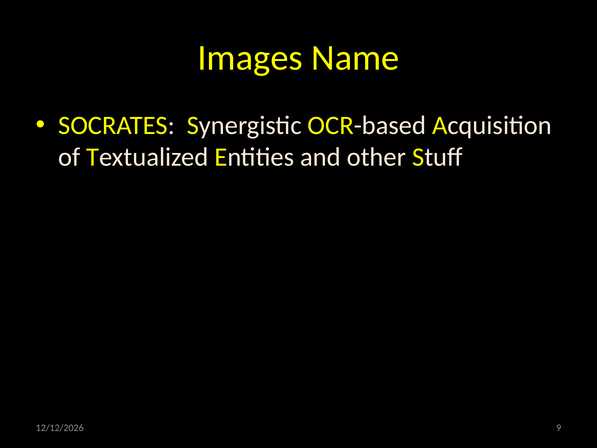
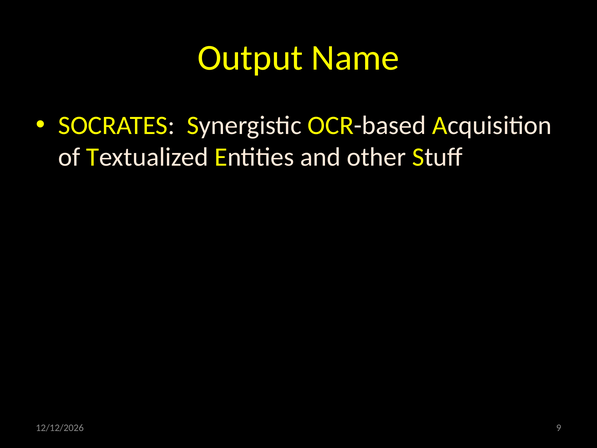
Images: Images -> Output (250, 58)
